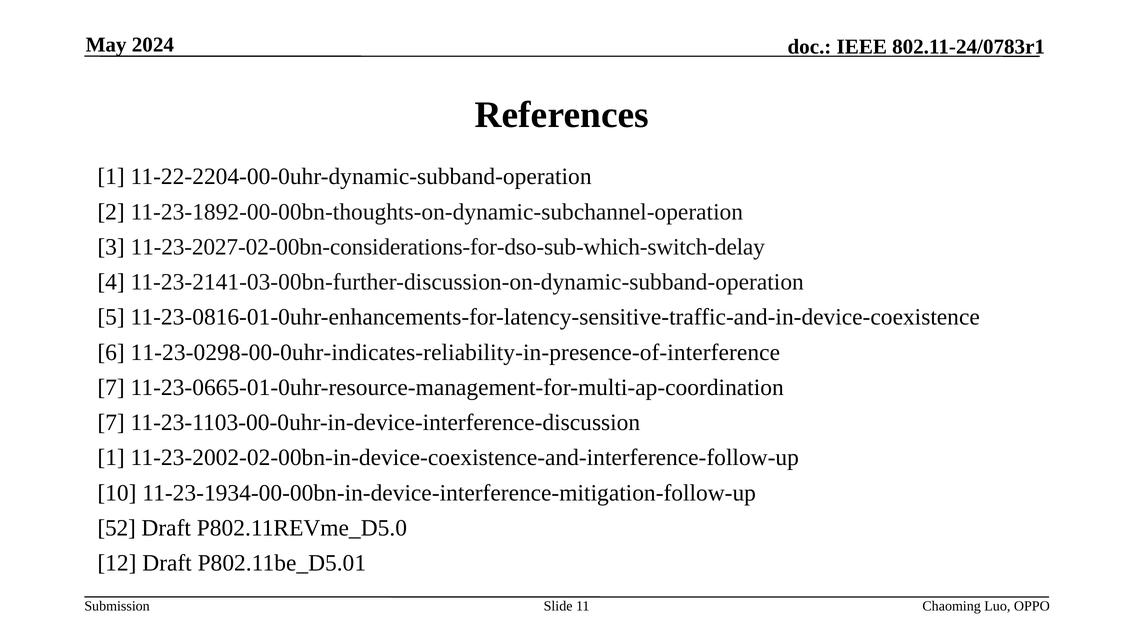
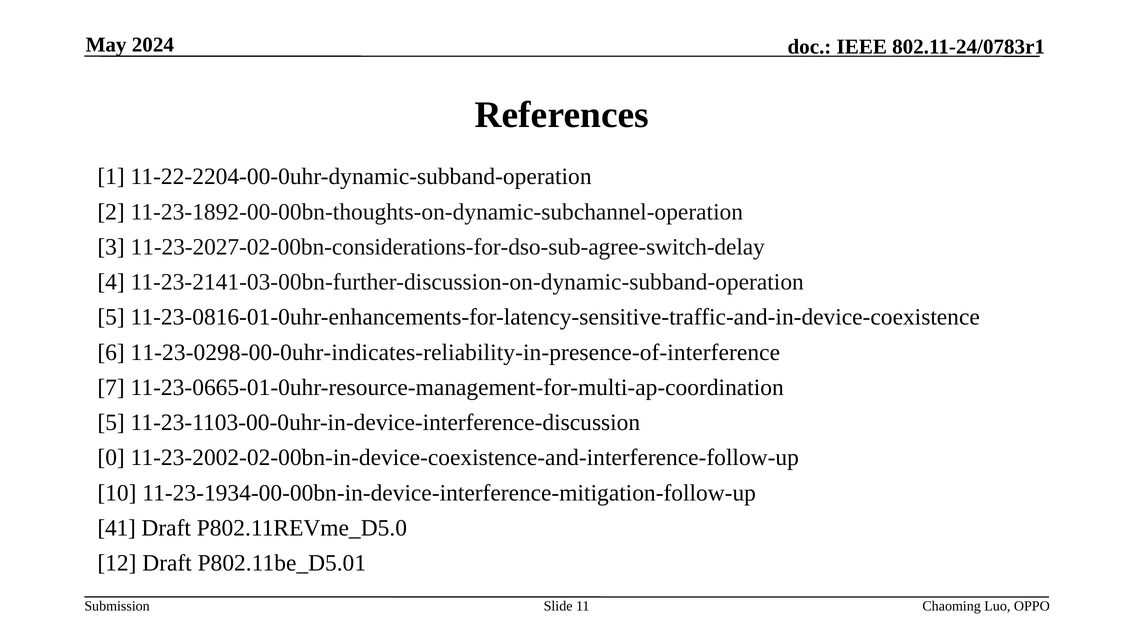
11-23-2027-02-00bn-considerations-for-dso-sub-which-switch-delay: 11-23-2027-02-00bn-considerations-for-dso-sub-which-switch-delay -> 11-23-2027-02-00bn-considerations-for-dso-sub-agree-switch-delay (448, 247)
7: 7 -> 5 (111, 423)
1: 1 -> 0 (111, 458)
52: 52 -> 41 (117, 528)
